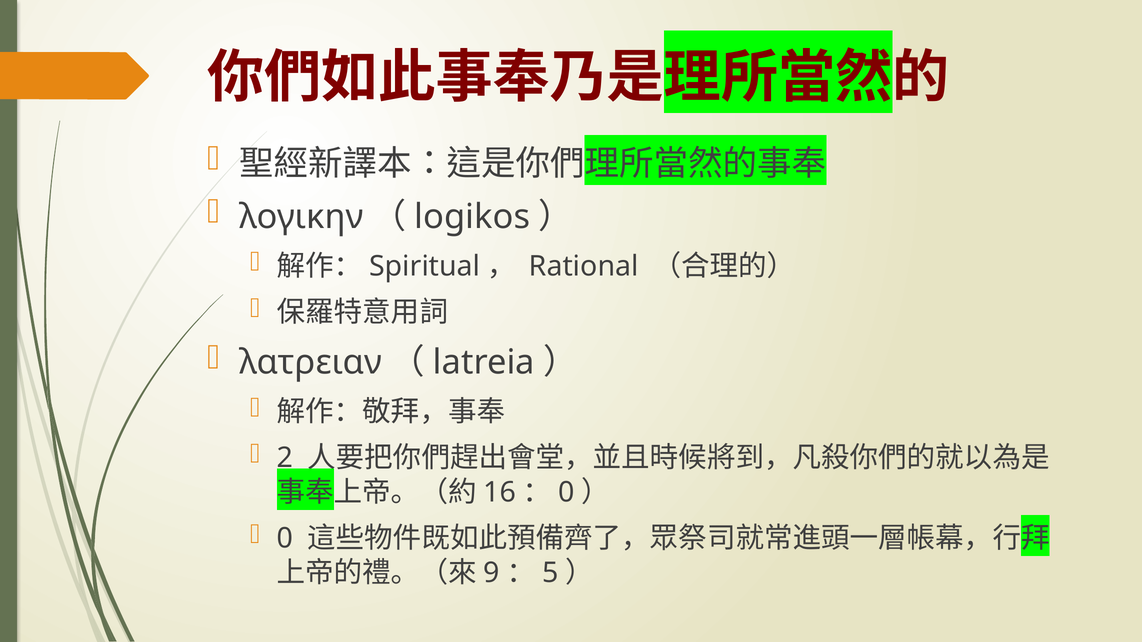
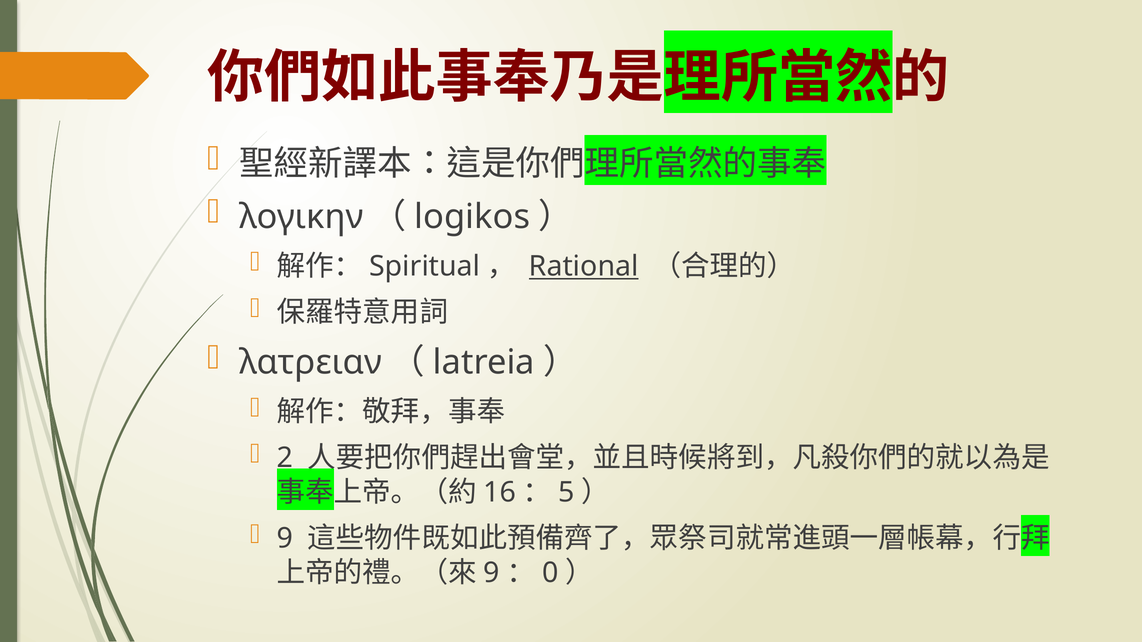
Rational underline: none -> present (584, 267)
0: 0 -> 5 (566, 493)
0: 0 -> 9 (285, 539)
5: 5 -> 0 (550, 573)
